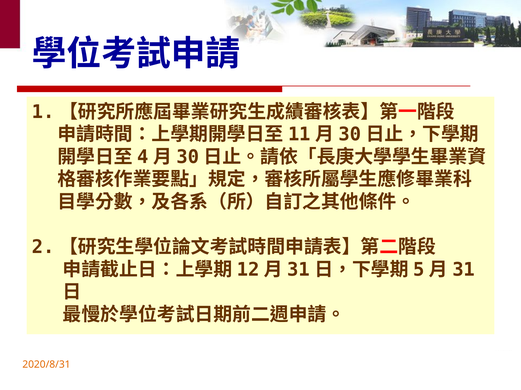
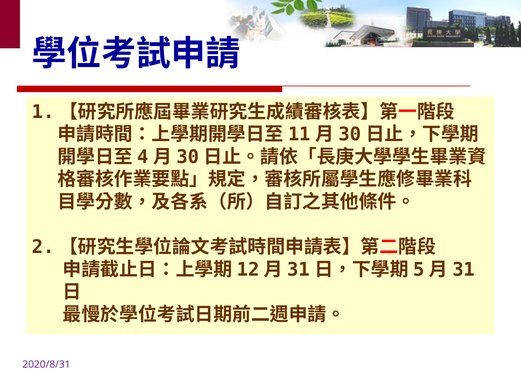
2020/8/31 colour: orange -> purple (46, 365)
